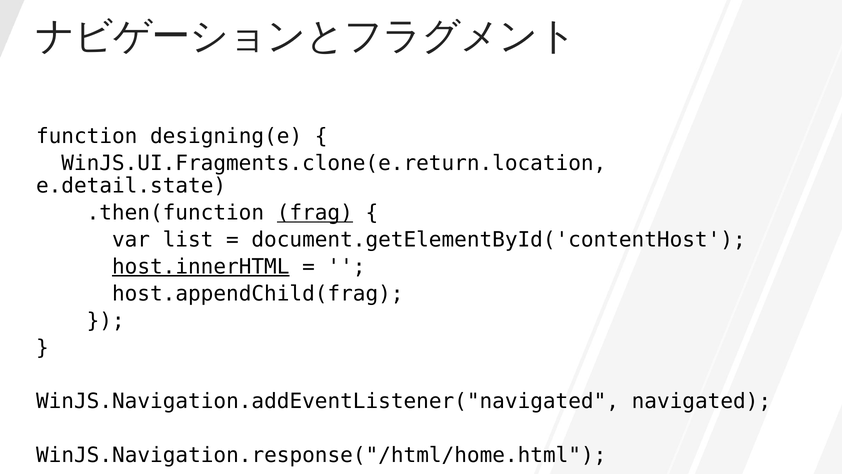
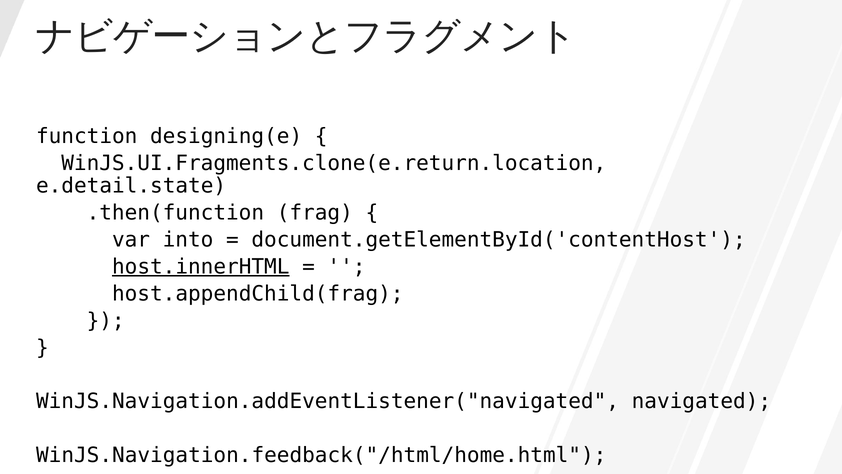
frag underline: present -> none (315, 213)
list: list -> into (188, 240)
WinJS.Navigation.response("/html/home.html: WinJS.Navigation.response("/html/home.html -> WinJS.Navigation.feedback("/html/home.html (321, 455)
